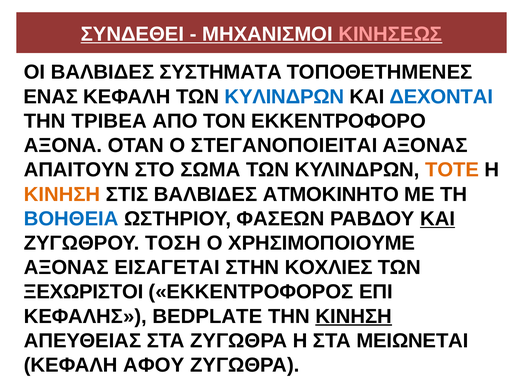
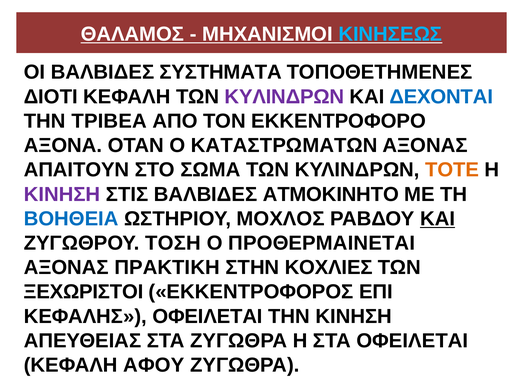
ΣΥΝΔΕΘΕΙ: ΣΥΝΔΕΘΕΙ -> ΘΑΛΑΜΟΣ (132, 34)
ΚΙΝΗΣΕΩΣ colour: pink -> light blue (390, 34)
ΕΝΑΣ: ΕΝΑΣ -> ΔΙΟΤΙ (51, 97)
ΚΥΛΙΝΔΡΩΝ colour: blue -> purple (284, 97)
ΣΤΕΓΑΝΟΠΟΙΕΙΤΑΙ: ΣΤΕΓΑΝΟΠΟΙΕΙΤΑΙ -> ΚΑΤΑΣΤΡΩΜΑΤΩΝ (284, 146)
ΚΙΝΗΣΗ colour: orange -> purple (62, 194)
ΦΑΣΕΩΝ: ΦΑΣΕΩΝ -> ΜΟΧΛΟΣ (281, 219)
ΧΡΗΣΙΜΟΠΟΙΟΥΜΕ: ΧΡΗΣΙΜΟΠΟΙΟΥΜΕ -> ΠΡΟΘΕΡΜΑΙΝΕΤΑΙ (322, 243)
ΕΙΣΑΓΕΤΑΙ: ΕΙΣΑΓΕΤΑΙ -> ΠΡΑΚΤΙΚΗ (167, 268)
ΚΕΦΑΛΗΣ BEDPLATE: BEDPLATE -> ΟΦΕΙΛΕΤΑΙ (207, 317)
ΚΙΝΗΣΗ underline: present -> none (354, 317)
ΣΤΑ ΜΕΙΩΝΕΤΑΙ: ΜΕΙΩΝΕΤΑΙ -> ΟΦΕΙΛΕΤΑΙ (412, 341)
